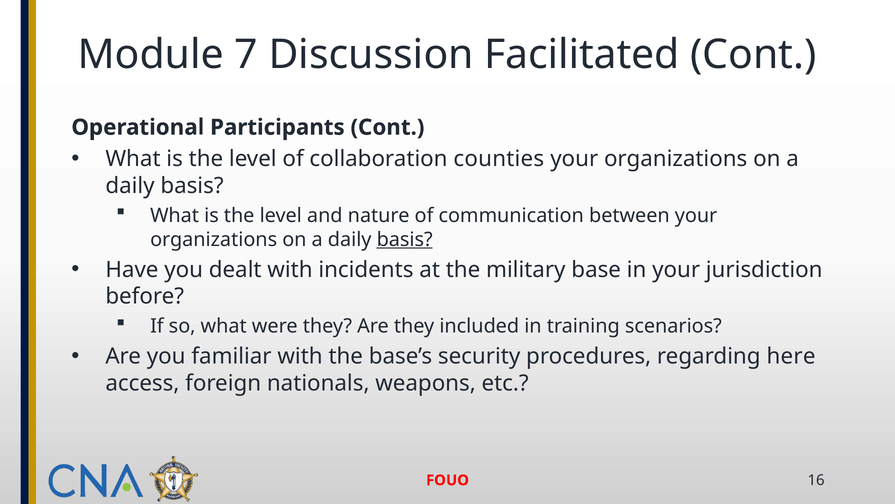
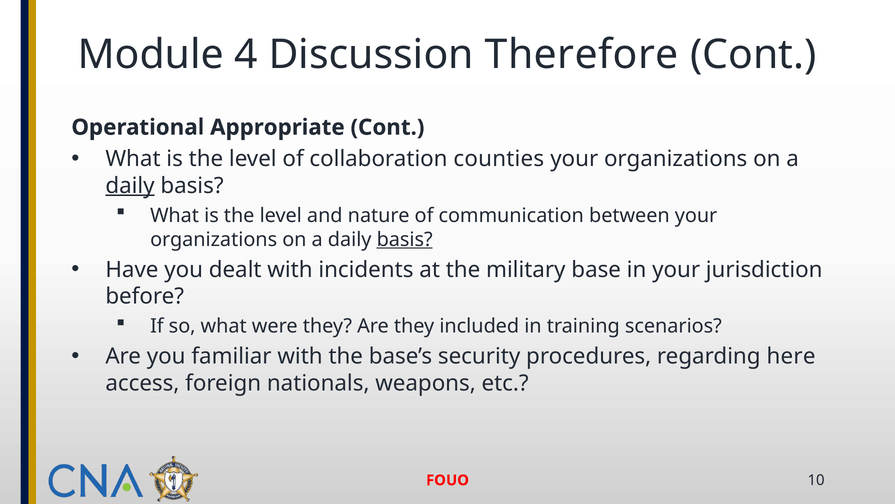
7: 7 -> 4 (246, 55)
Facilitated: Facilitated -> Therefore (582, 55)
Participants: Participants -> Appropriate (277, 127)
daily underline: none -> present (130, 186)
16: 16 -> 10 (816, 480)
